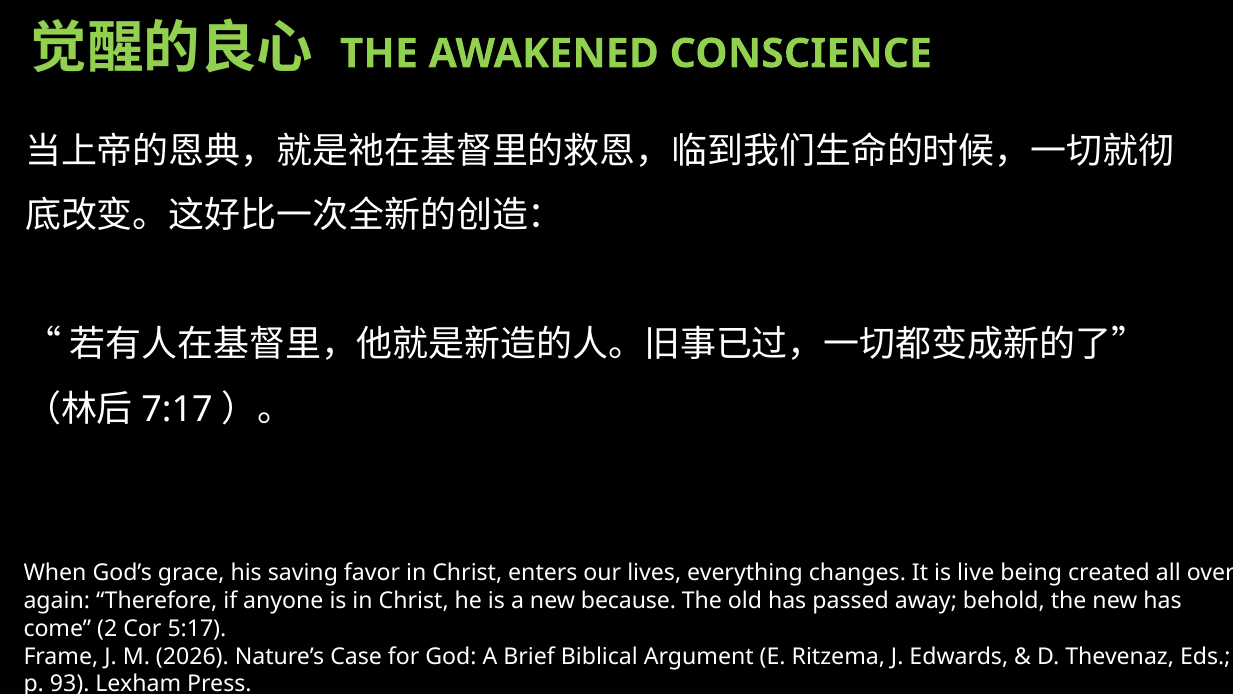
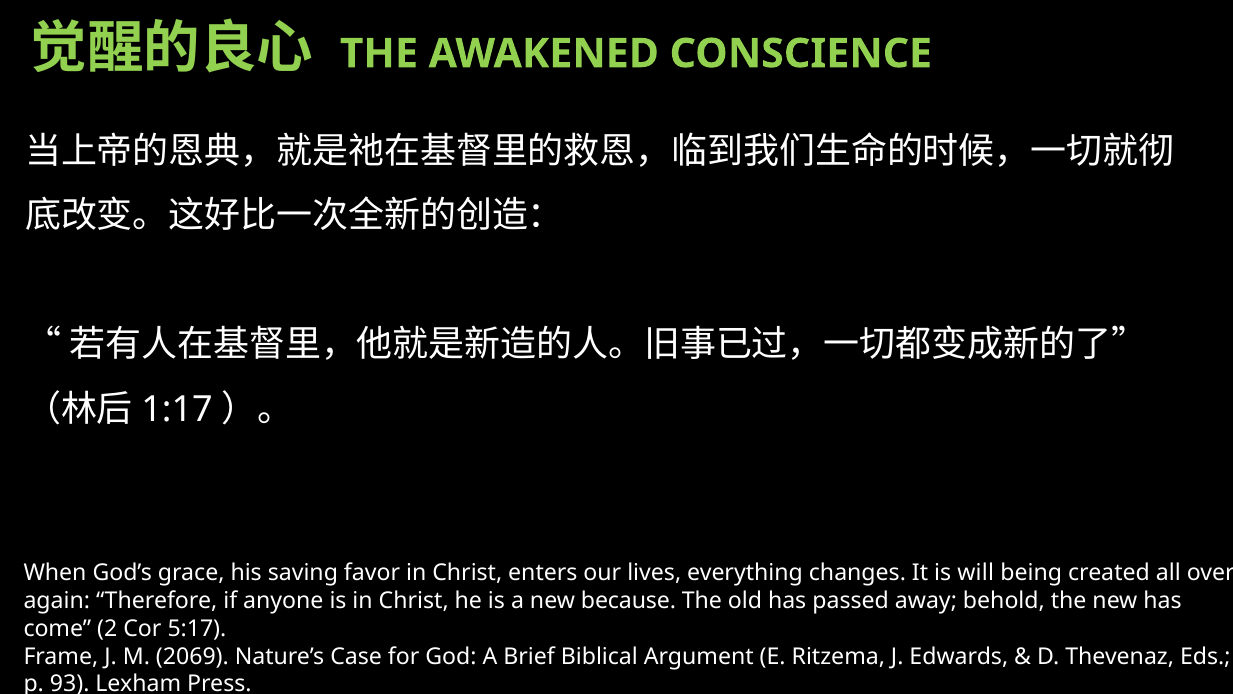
7:17: 7:17 -> 1:17 (177, 409)
live: live -> will (976, 573)
2026: 2026 -> 2069 (192, 656)
